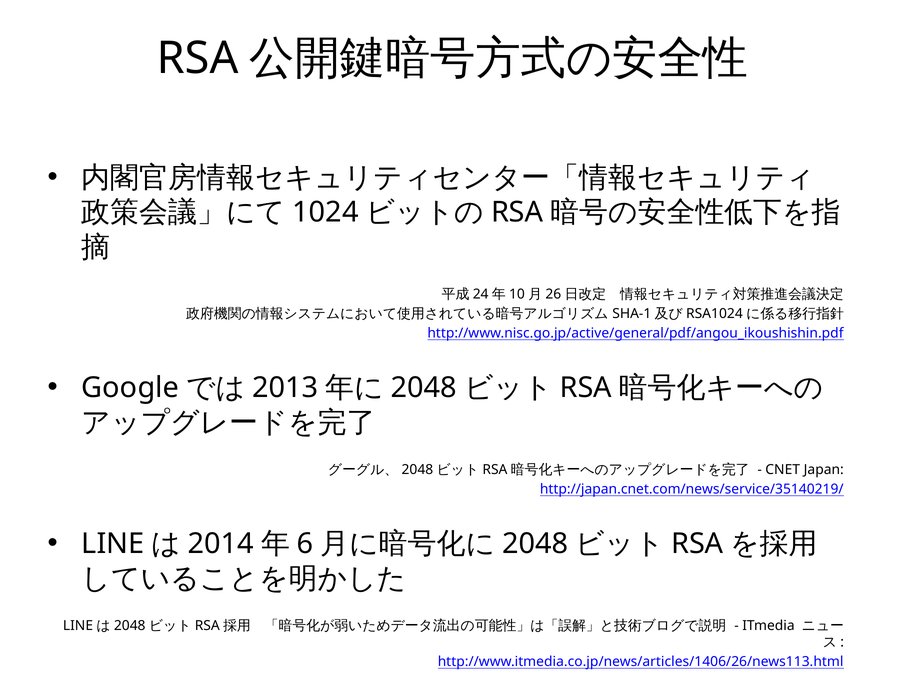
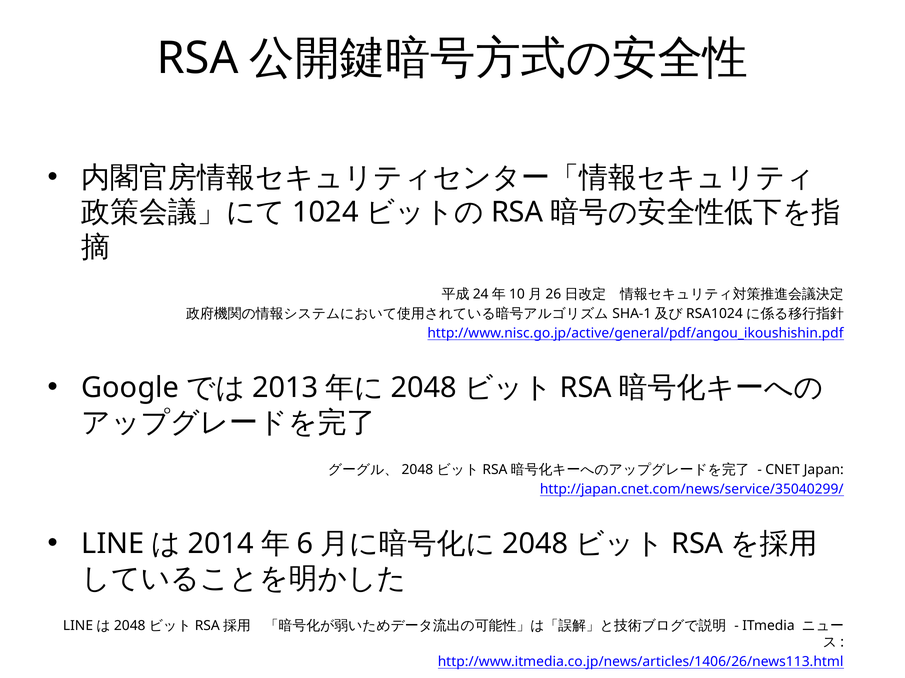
http://japan.cnet.com/news/service/35140219/: http://japan.cnet.com/news/service/35140219/ -> http://japan.cnet.com/news/service/35040299/ (692, 490)
